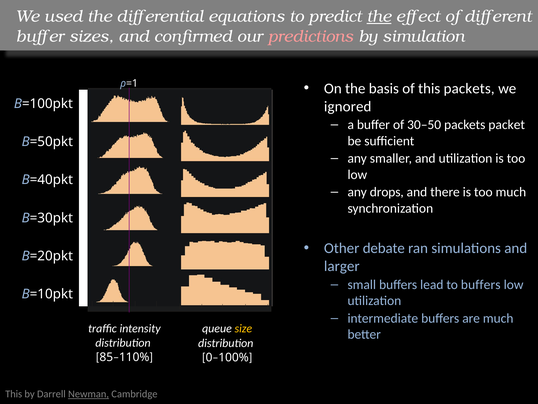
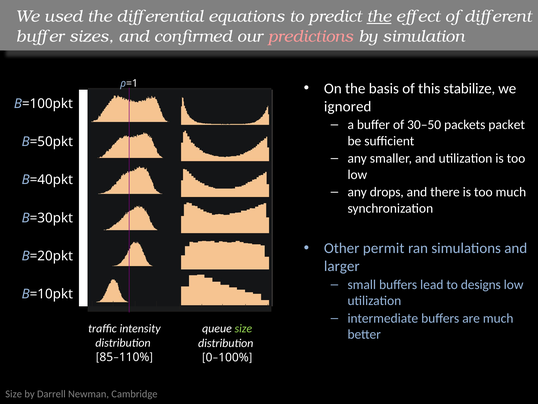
this packets: packets -> stabilize (469, 88)
debate: debate -> permit (384, 248)
to buffers: buffers -> designs (481, 284)
size colour: yellow -> light green (243, 328)
This: This -> Size (14, 394)
Newman underline: present -> none (89, 394)
